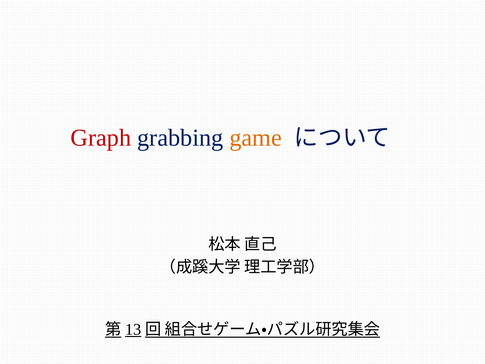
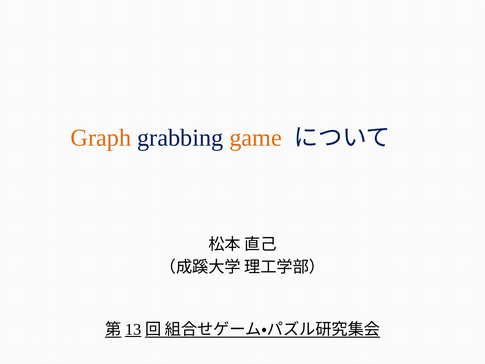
Graph colour: red -> orange (101, 138)
